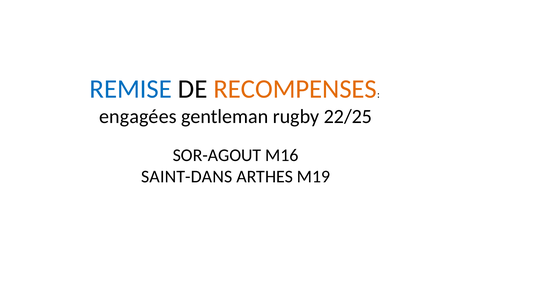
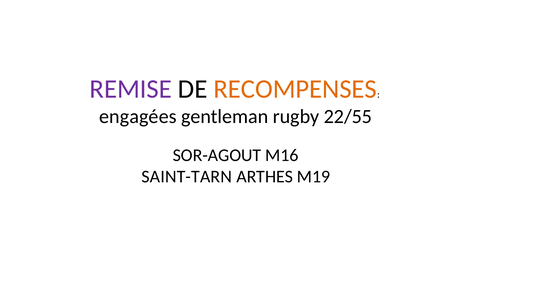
REMISE colour: blue -> purple (131, 89)
22/25: 22/25 -> 22/55 (348, 117)
SAINT-DANS: SAINT-DANS -> SAINT-TARN (187, 177)
